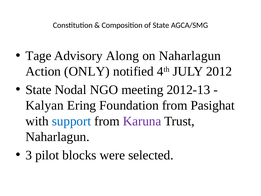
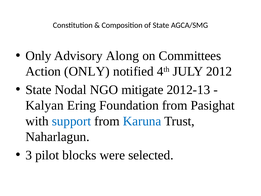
Tage: Tage -> Only (38, 56)
on Naharlagun: Naharlagun -> Committees (190, 56)
meeting: meeting -> mitigate (142, 90)
Karuna colour: purple -> blue (142, 121)
